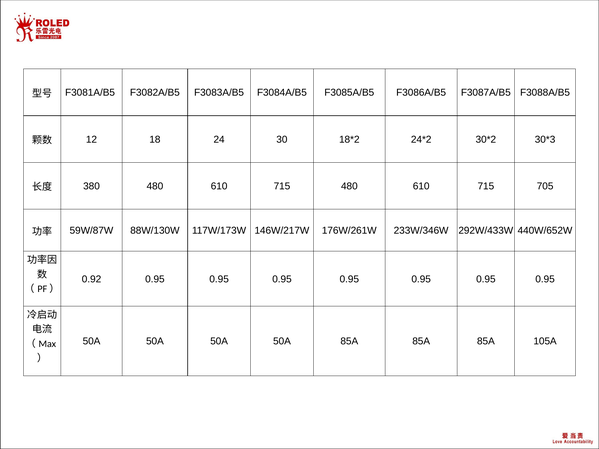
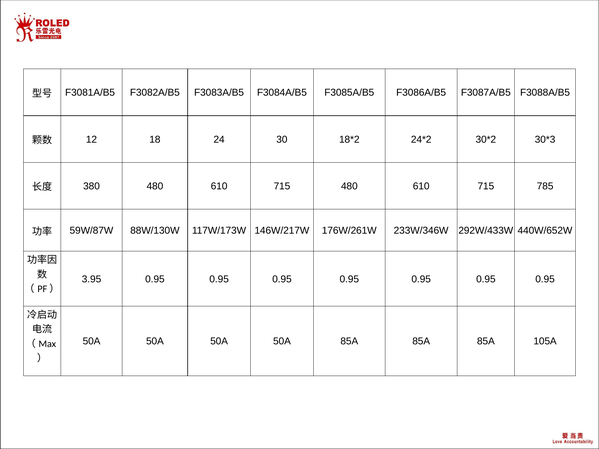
705: 705 -> 785 (545, 186)
0.92: 0.92 -> 3.95 (92, 279)
